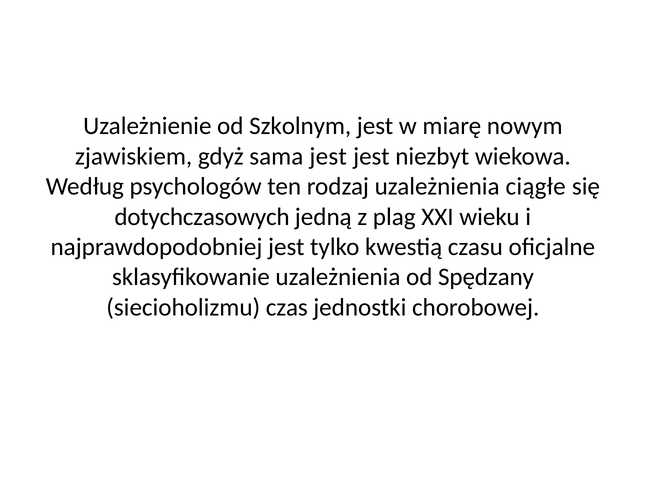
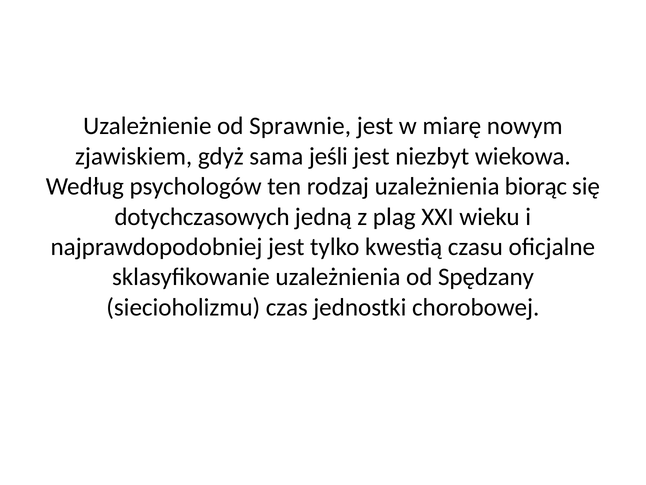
Szkolnym: Szkolnym -> Sprawnie (300, 126)
sama jest: jest -> jeśli (328, 156)
ciągłe: ciągłe -> biorąc (536, 186)
